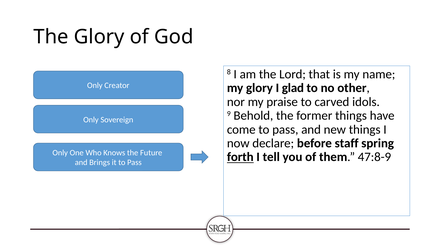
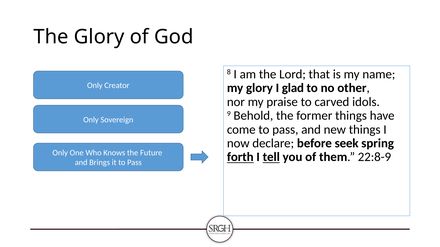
staff: staff -> seek (347, 144)
tell underline: none -> present (271, 157)
47:8-9: 47:8-9 -> 22:8-9 (374, 157)
